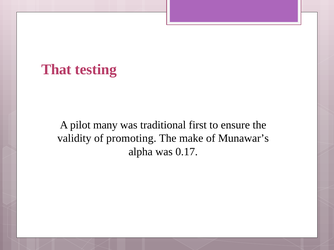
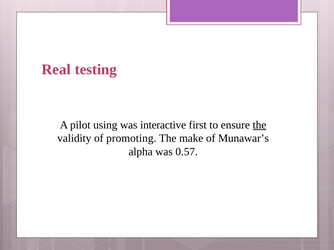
That: That -> Real (56, 70)
many: many -> using (105, 125)
traditional: traditional -> interactive (163, 125)
the underline: none -> present (259, 125)
0.17: 0.17 -> 0.57 (187, 152)
